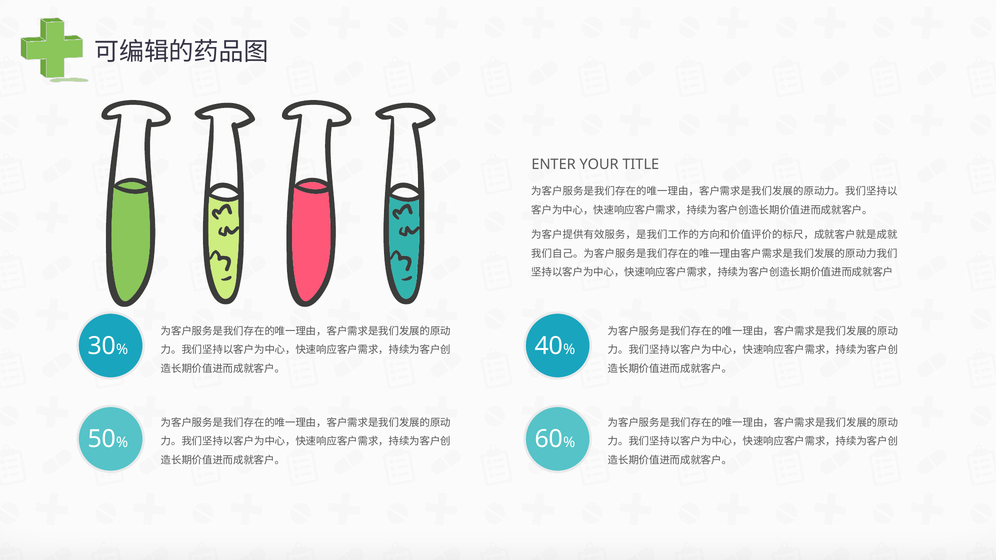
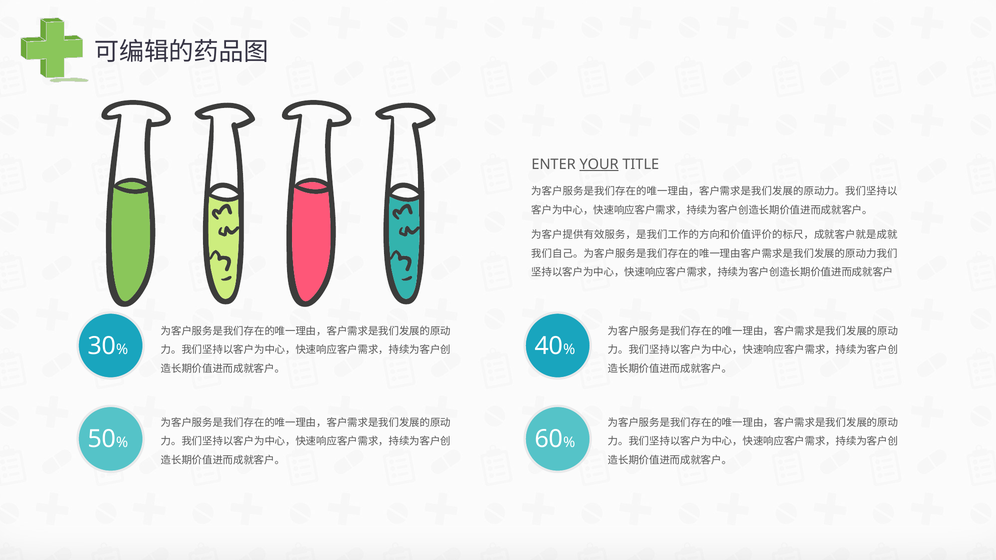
YOUR underline: none -> present (599, 164)
